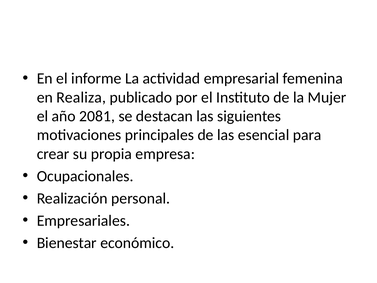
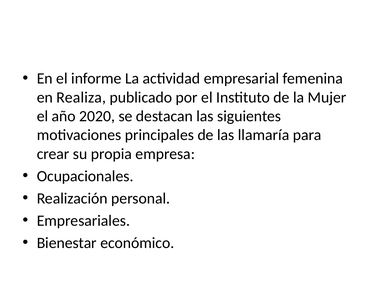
2081: 2081 -> 2020 (97, 116)
esencial: esencial -> llamaría (264, 135)
